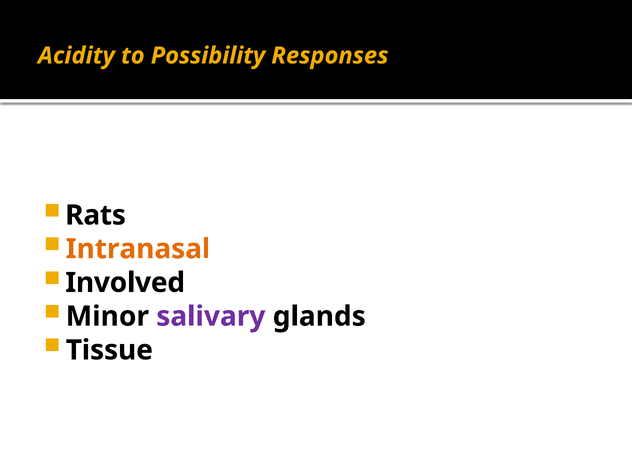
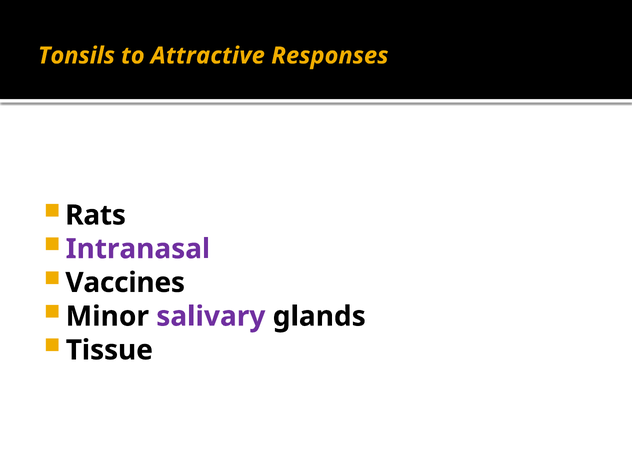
Acidity: Acidity -> Tonsils (76, 56)
Possibility: Possibility -> Attractive (208, 56)
Intranasal colour: orange -> purple (138, 249)
Involved: Involved -> Vaccines (125, 283)
